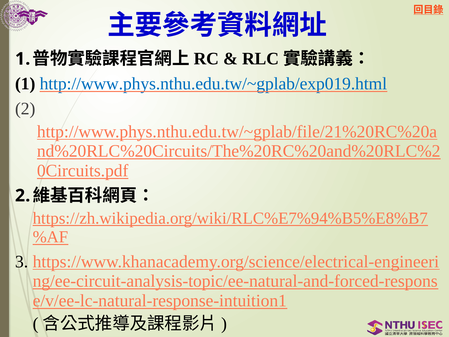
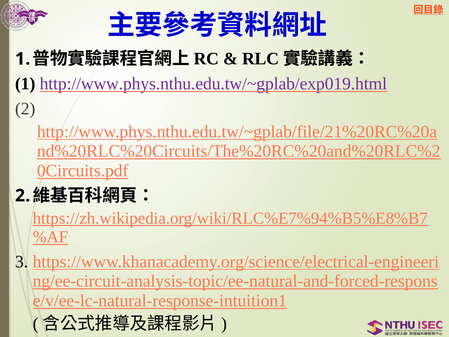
http://www.phys.nthu.edu.tw/~gplab/exp019.html colour: blue -> purple (213, 84)
